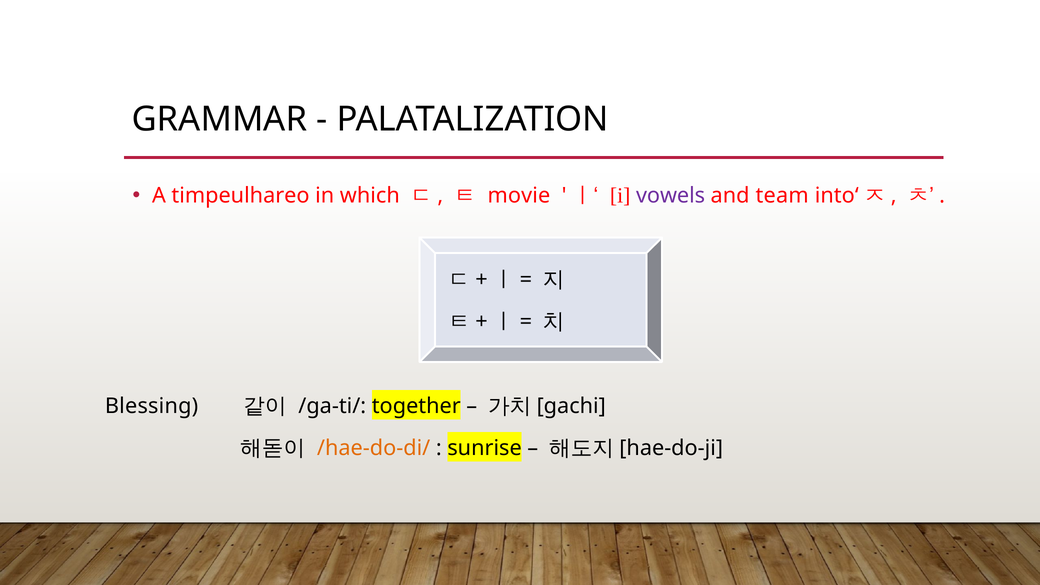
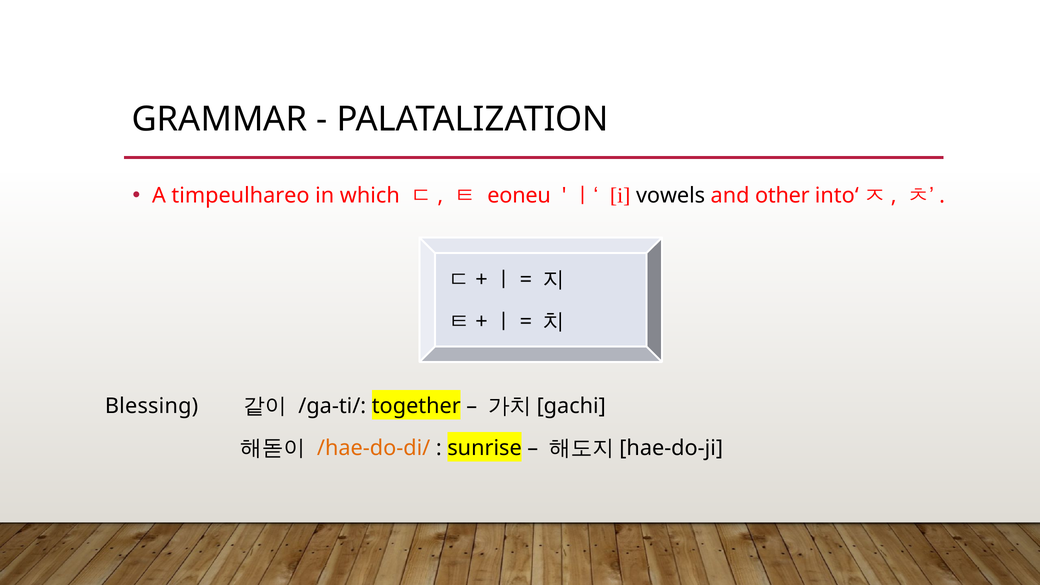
movie: movie -> eoneu (519, 196)
vowels colour: purple -> black (671, 196)
team: team -> other (782, 196)
